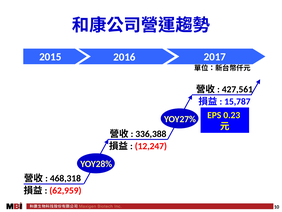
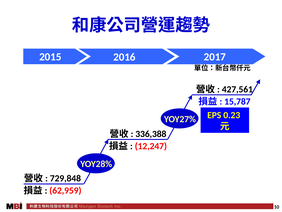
468,318: 468,318 -> 729,848 (65, 178)
